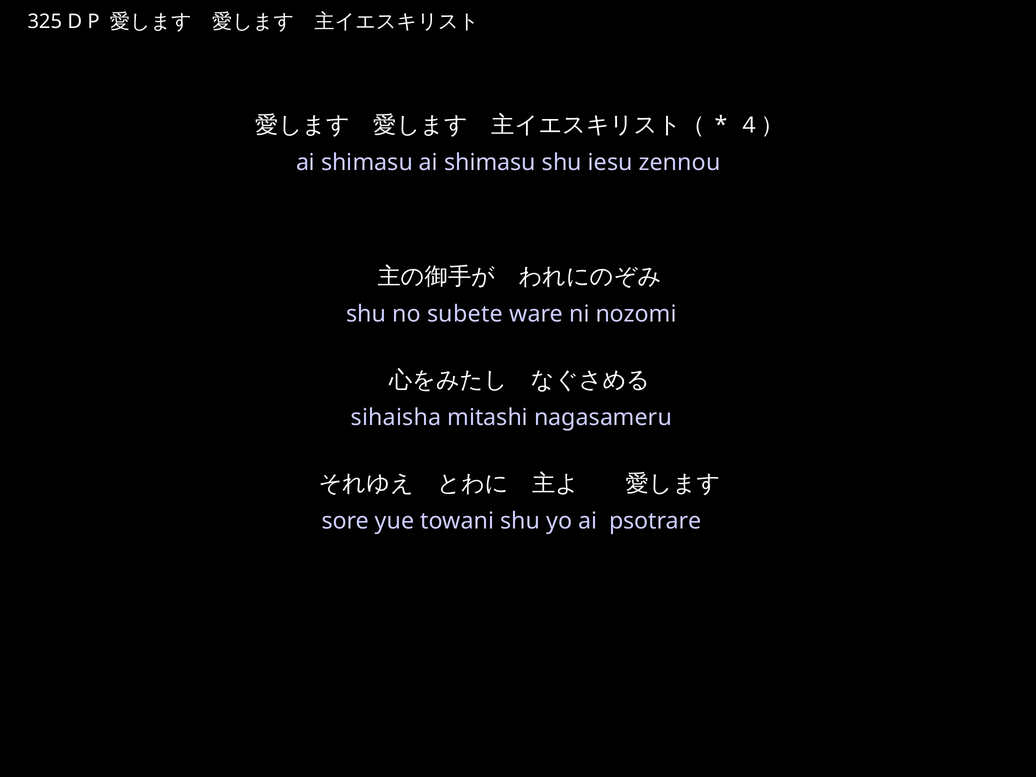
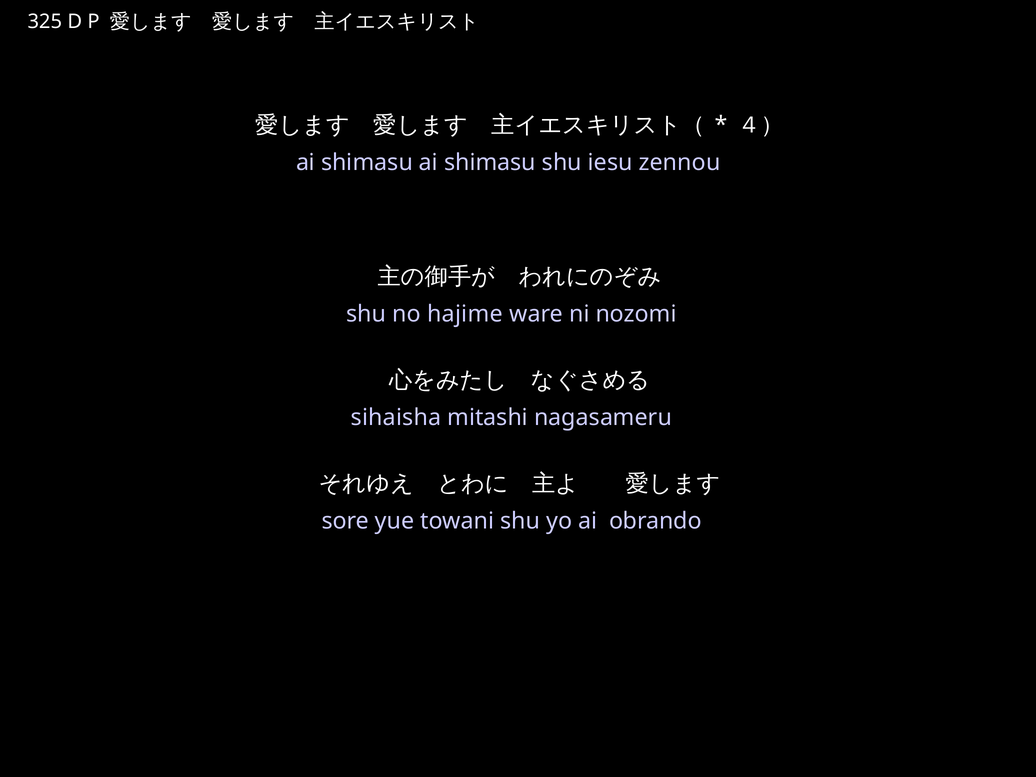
subete: subete -> hajime (465, 314)
psotrare: psotrare -> obrando (655, 521)
